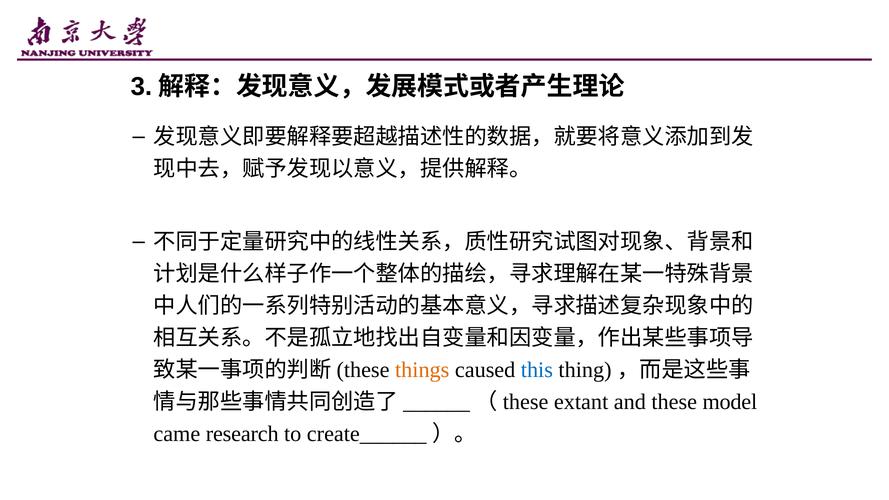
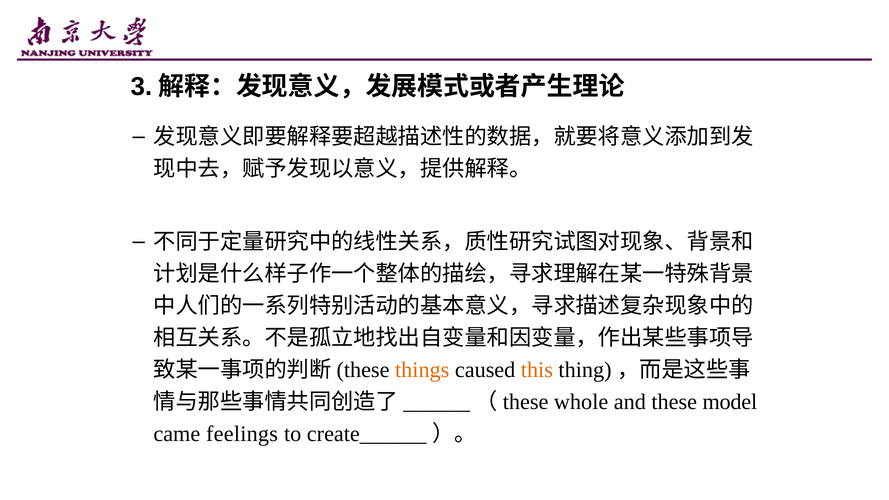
this colour: blue -> orange (537, 370)
extant: extant -> whole (581, 402)
research: research -> feelings (242, 434)
